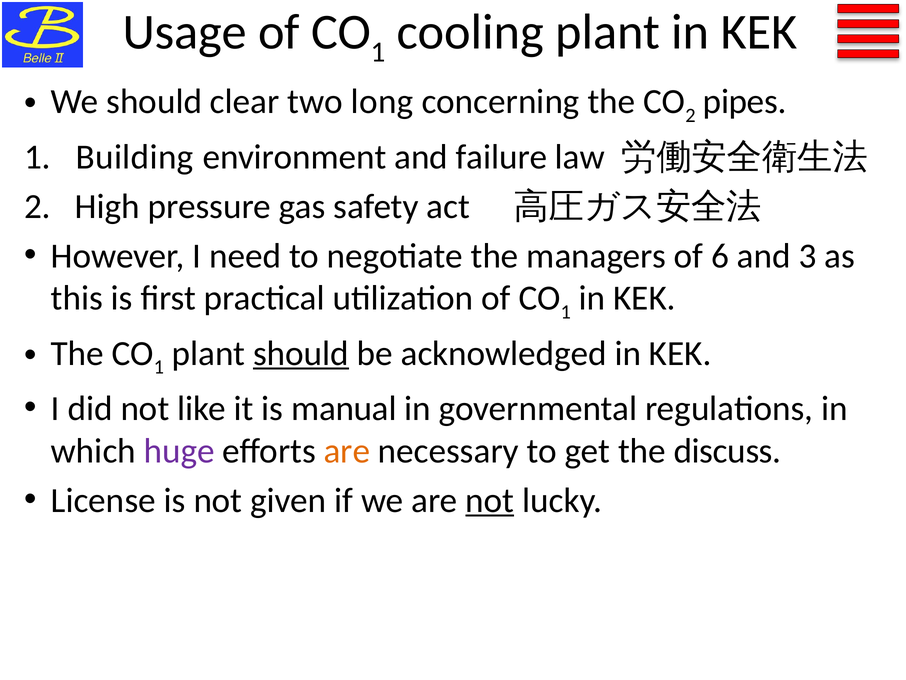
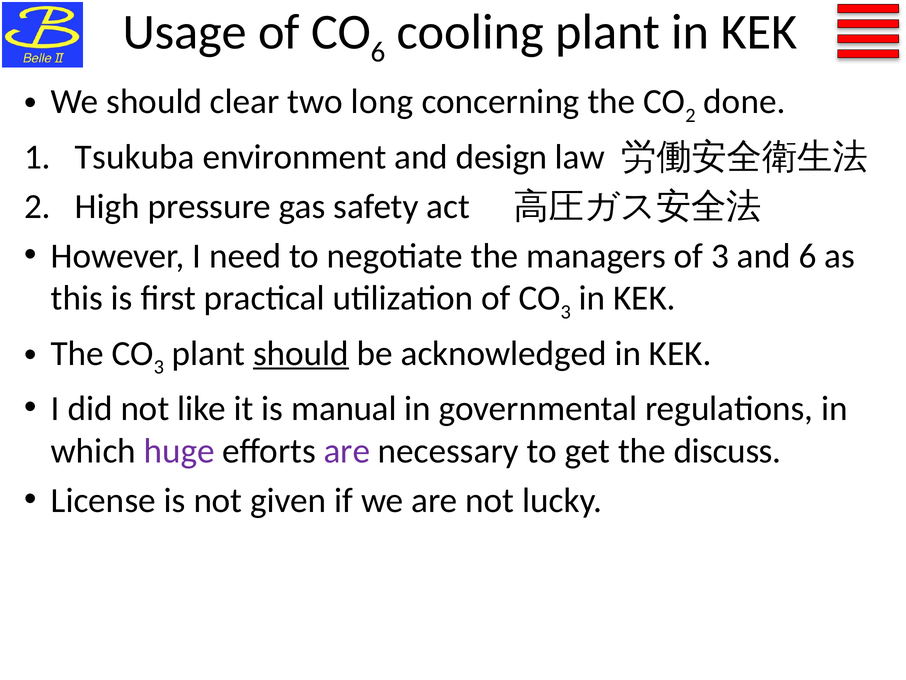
1: 1 -> 6 (378, 52)
pipes: pipes -> done (744, 102)
Building: Building -> Tsukuba (135, 157)
failure: failure -> design (502, 157)
of 6: 6 -> 3 (720, 256)
and 3: 3 -> 6 (807, 256)
1: 1 -> 3 (566, 312)
1: 1 -> 3 (159, 367)
are colour: orange -> purple (347, 451)
not underline: present -> none (490, 500)
